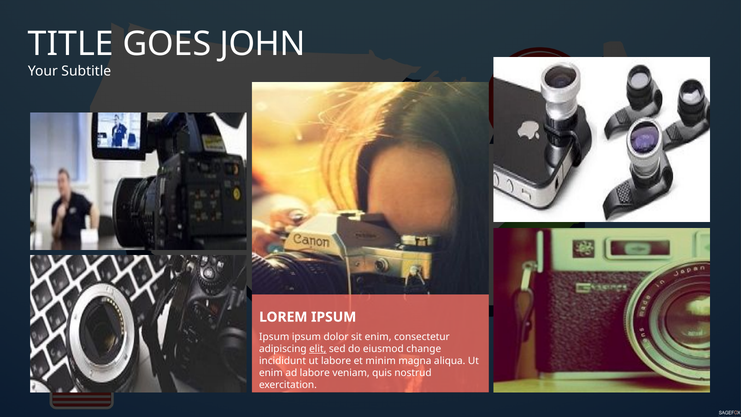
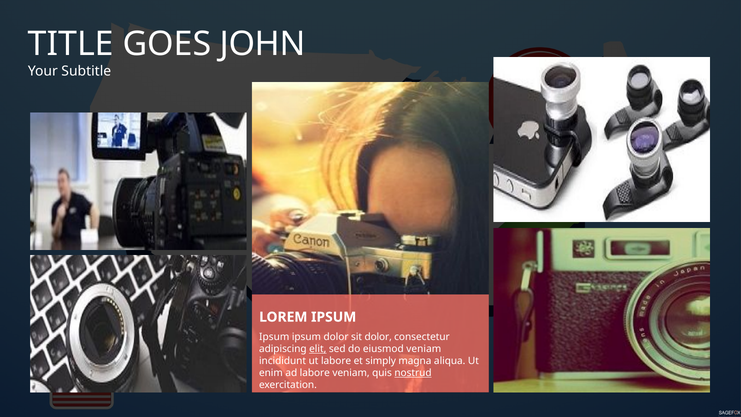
sit enim: enim -> dolor (378, 337)
eiusmod change: change -> veniam (424, 349)
minim: minim -> simply (381, 361)
nostrud underline: none -> present (413, 373)
